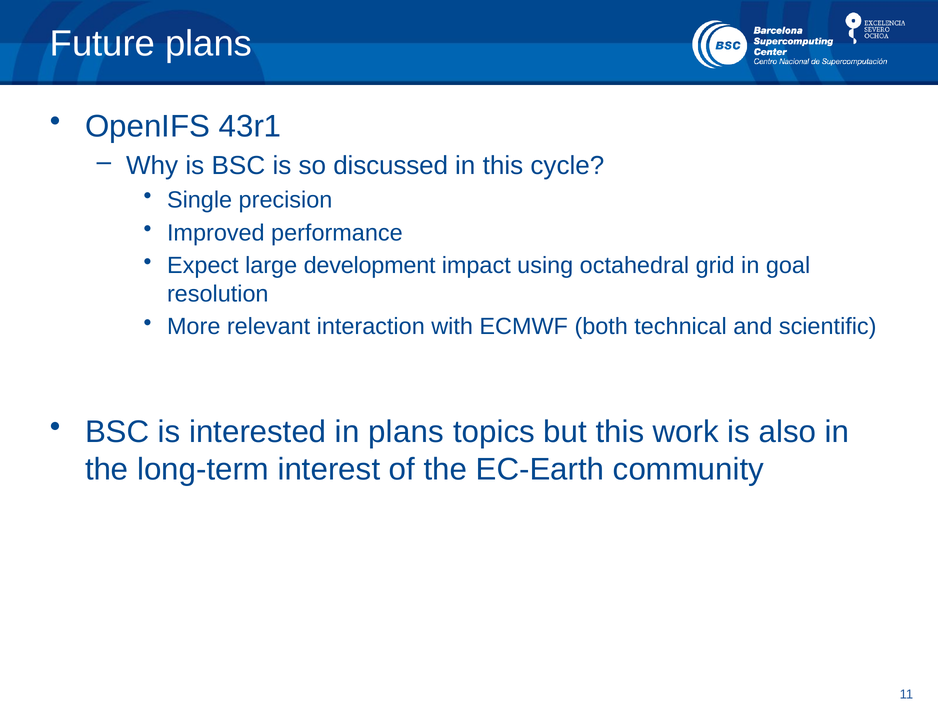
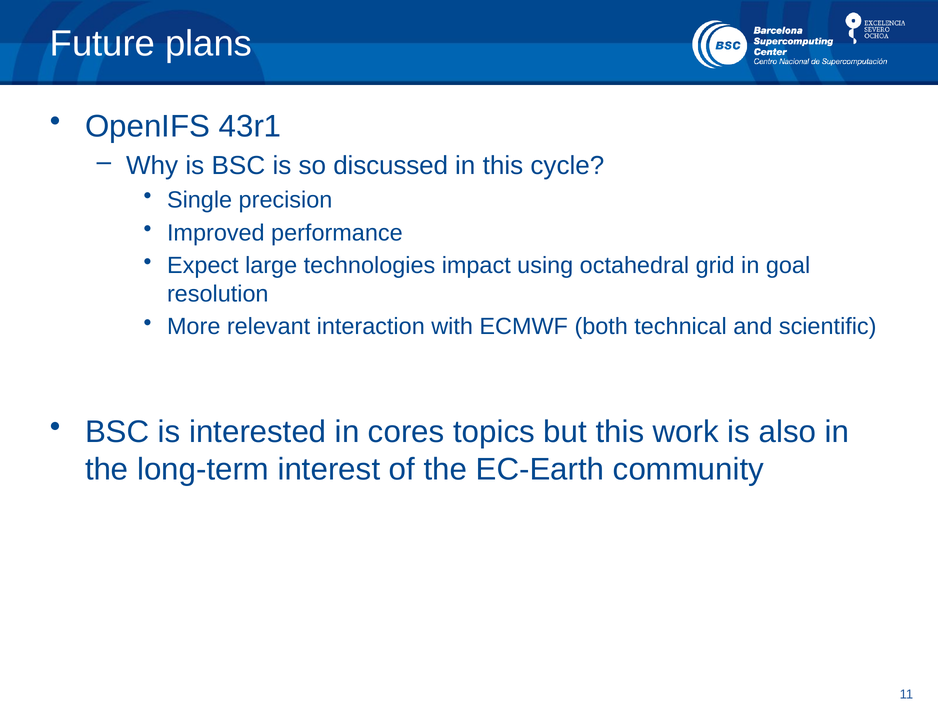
development: development -> technologies (370, 266)
in plans: plans -> cores (406, 432)
